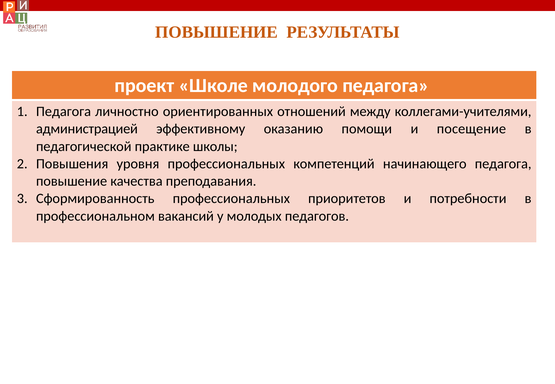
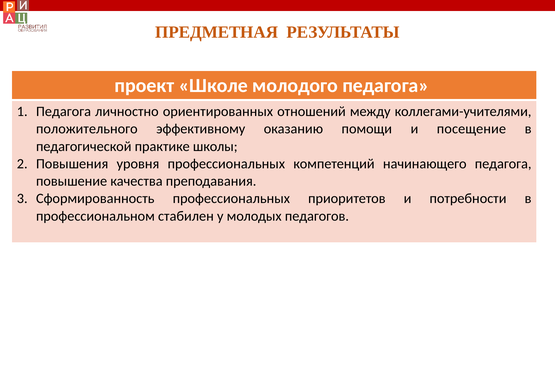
ПОВЫШЕНИЕ: ПОВЫШЕНИЕ -> ПРЕДМЕТНАЯ (217, 32)
администрацией: администрацией -> положительного (87, 129)
вакансий: вакансий -> стабилен (186, 216)
